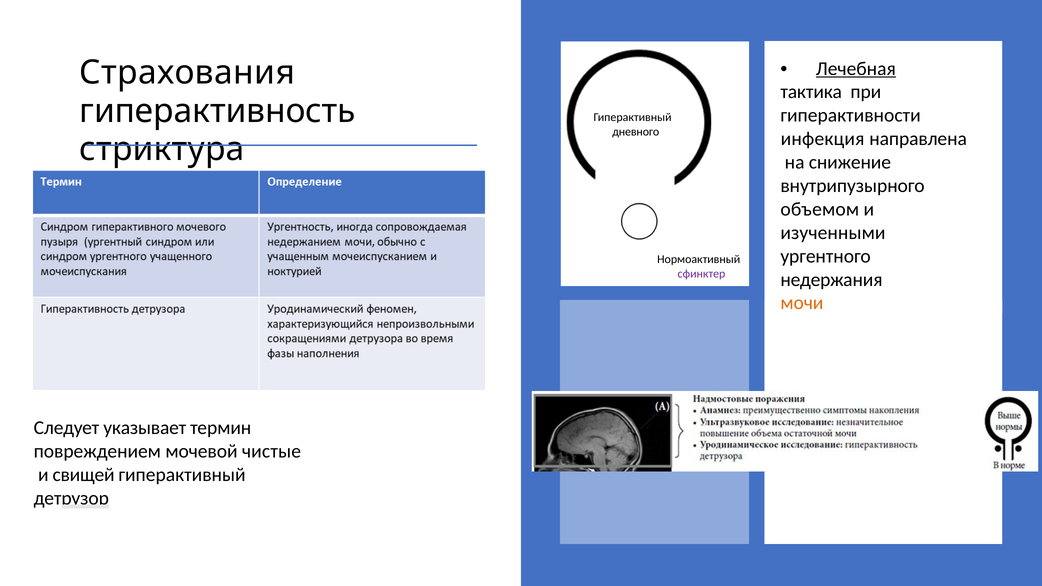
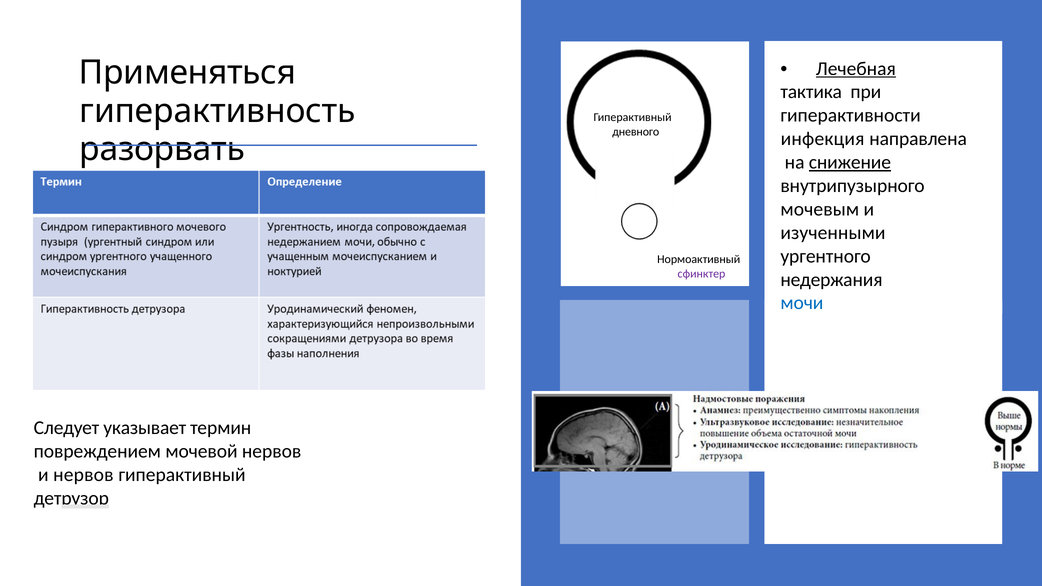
Страхования: Страхования -> Применяться (188, 73)
стриктура: стриктура -> разорвать (162, 149)
снижение underline: none -> present (850, 162)
объемом: объемом -> мочевым (820, 209)
мочи colour: orange -> blue (802, 303)
мочевой чистые: чистые -> нервов (272, 451)
и свищей: свищей -> нервов (83, 475)
